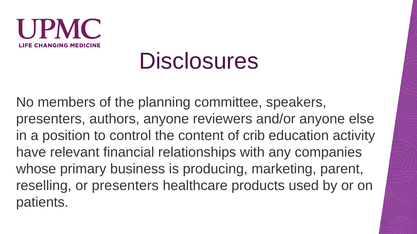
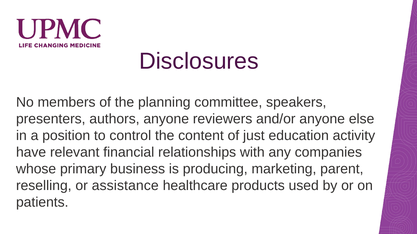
crib: crib -> just (254, 136)
or presenters: presenters -> assistance (125, 186)
